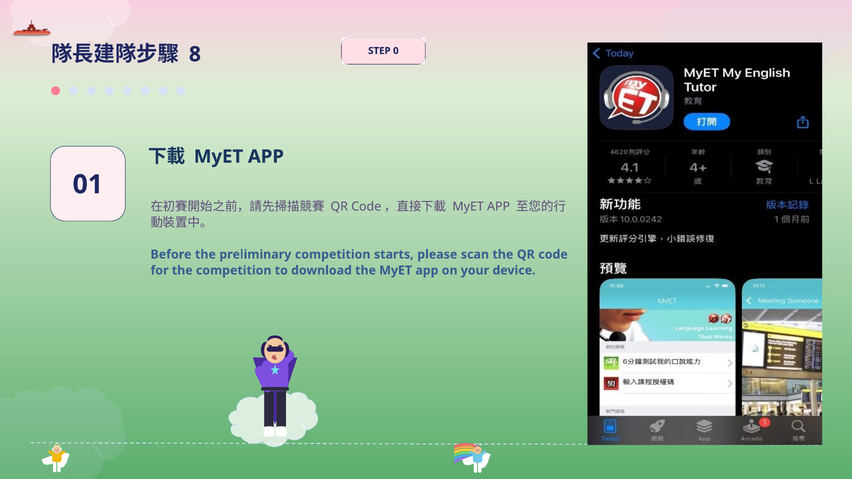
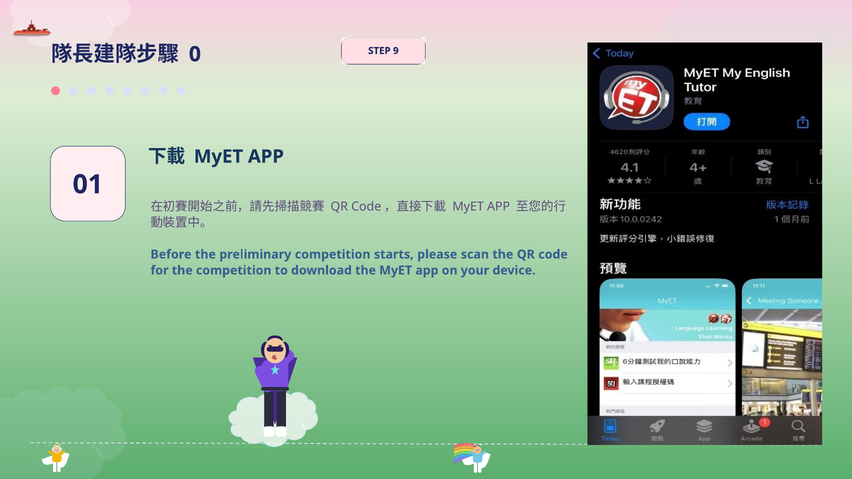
8: 8 -> 0 (195, 54)
0: 0 -> 9 (396, 51)
